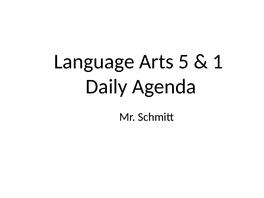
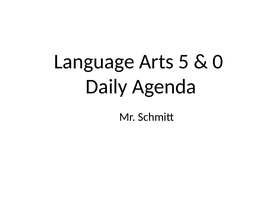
1: 1 -> 0 (218, 62)
